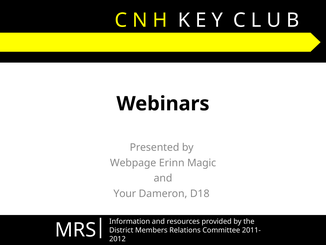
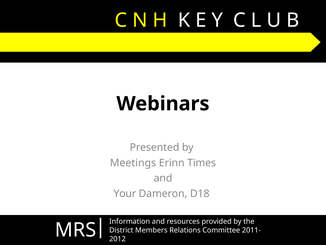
Webpage: Webpage -> Meetings (133, 163)
Magic: Magic -> Times (202, 163)
